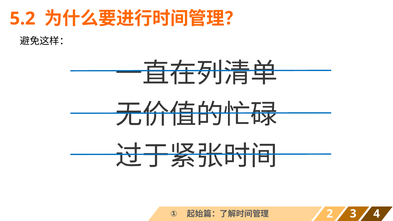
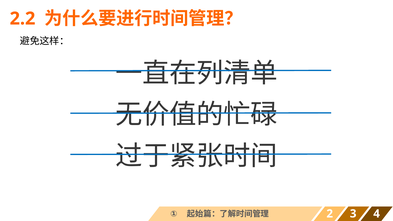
5.2: 5.2 -> 2.2 (22, 19)
